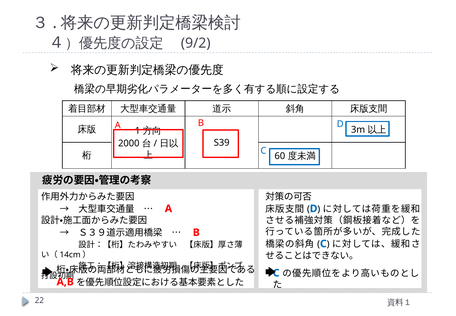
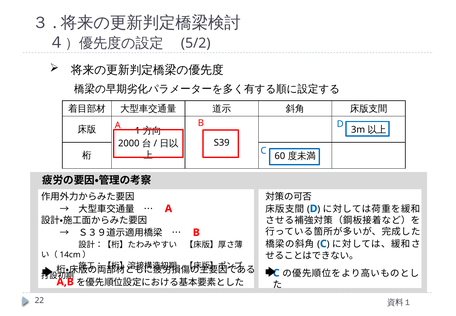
9/2: 9/2 -> 5/2 (196, 43)
